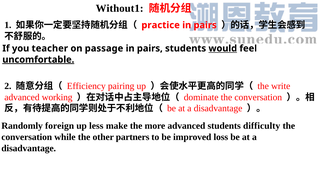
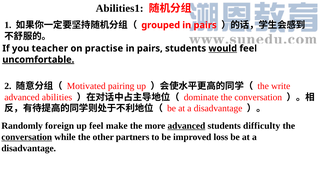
Without1: Without1 -> Abilities1 (120, 8)
practice: practice -> grouped (161, 25)
passage: passage -> practise (104, 48)
Efficiency: Efficiency -> Motivated (86, 86)
working: working -> abilities (57, 97)
up less: less -> feel (96, 126)
advanced underline: none -> present (186, 126)
conversation underline: none -> present (27, 137)
